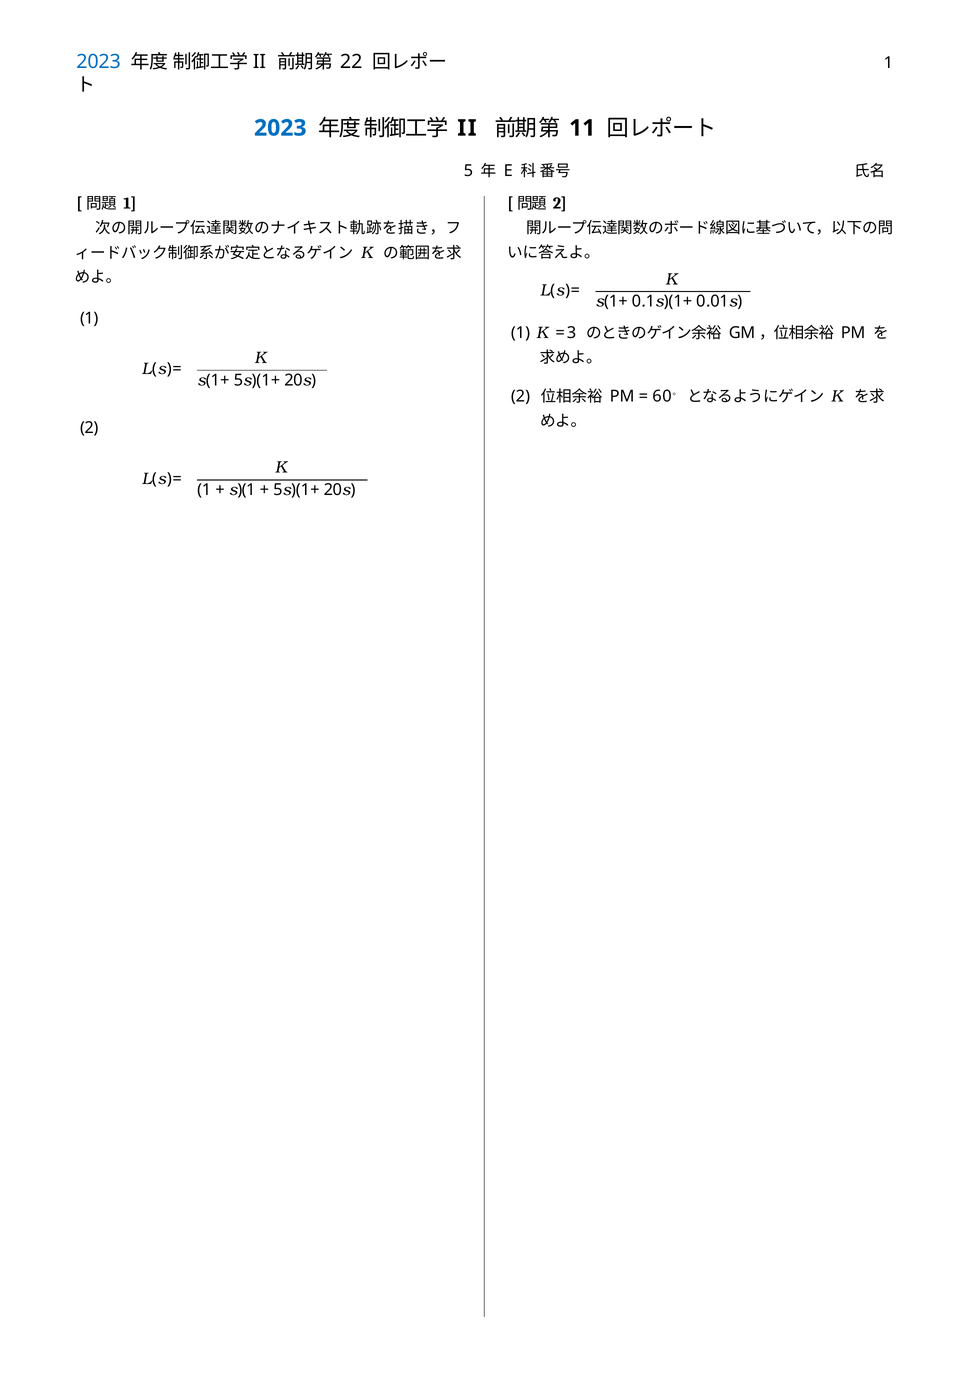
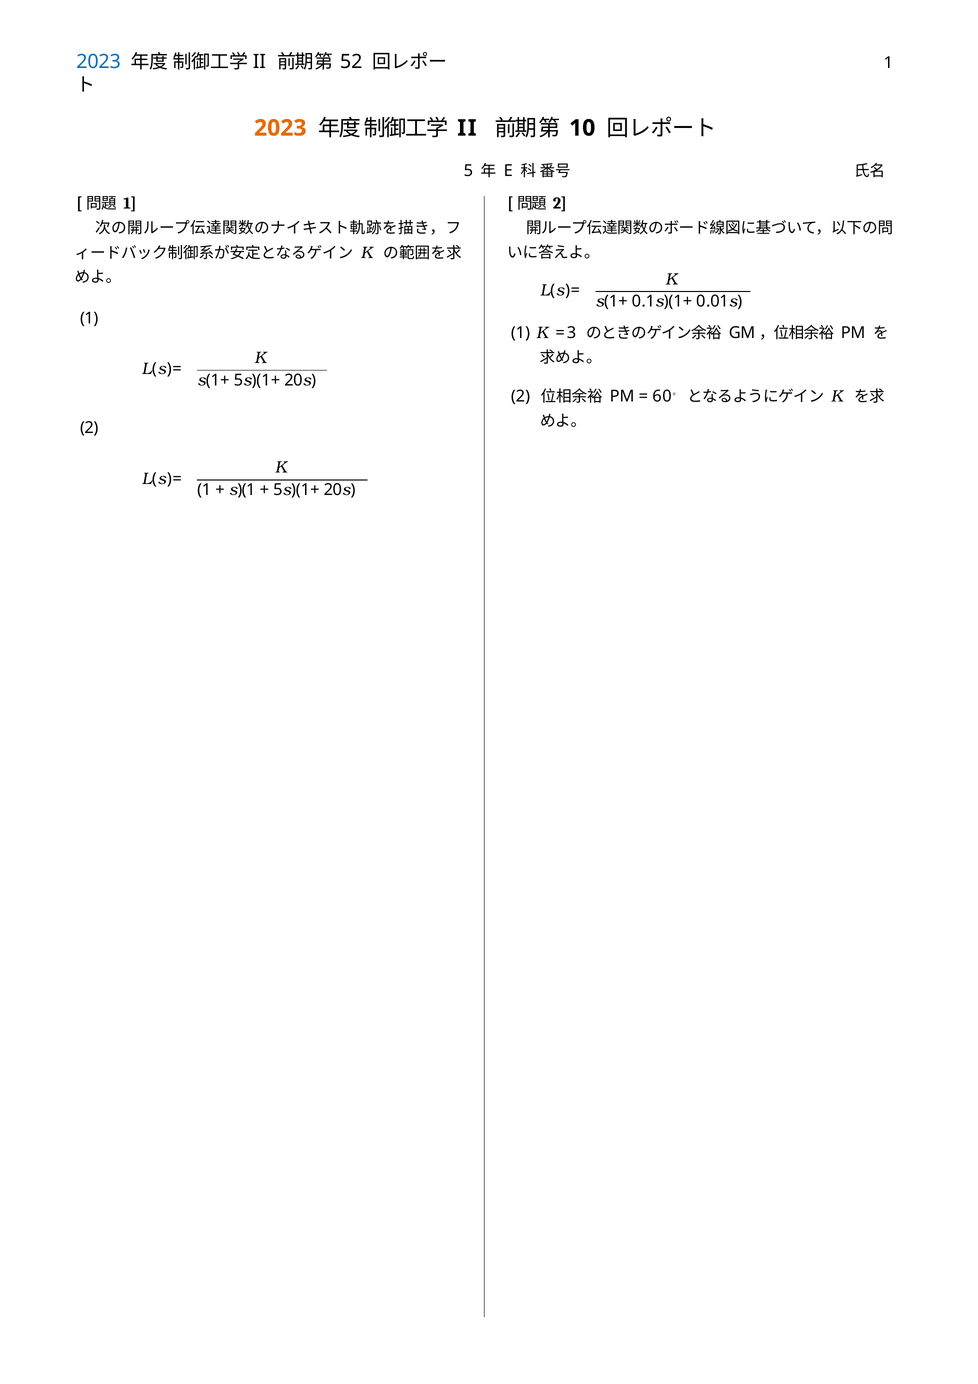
22: 22 -> 52 (351, 62)
2023 colour: blue -> orange (280, 128)
11: 11 -> 10 (582, 128)
